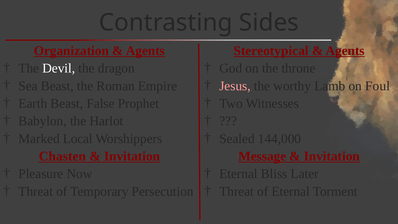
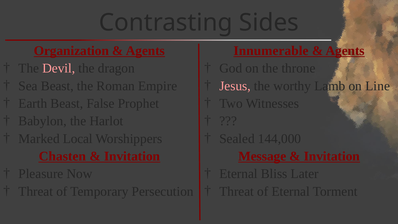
Stereotypical: Stereotypical -> Innumerable (271, 51)
Devil colour: white -> pink (59, 68)
Foul: Foul -> Line (378, 86)
